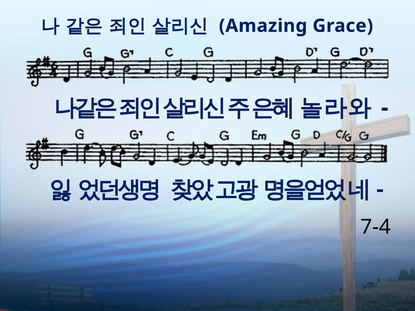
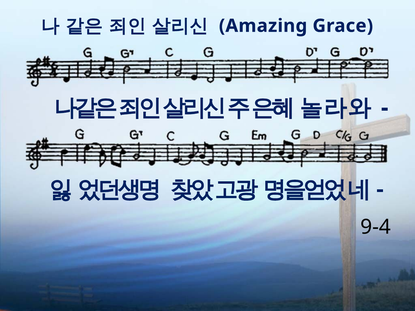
7-4: 7-4 -> 9-4 (376, 227)
